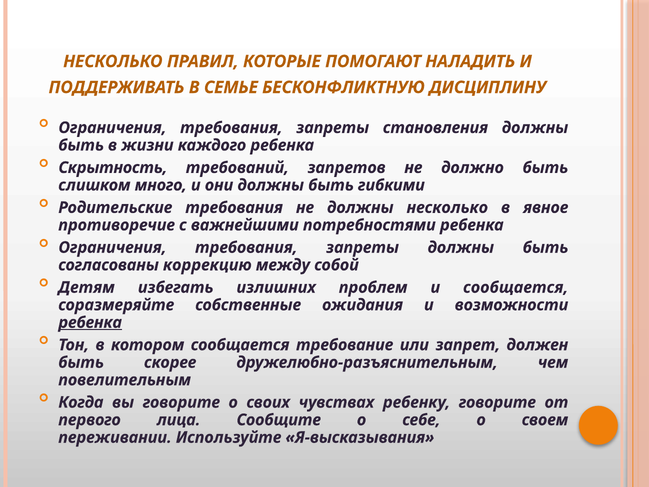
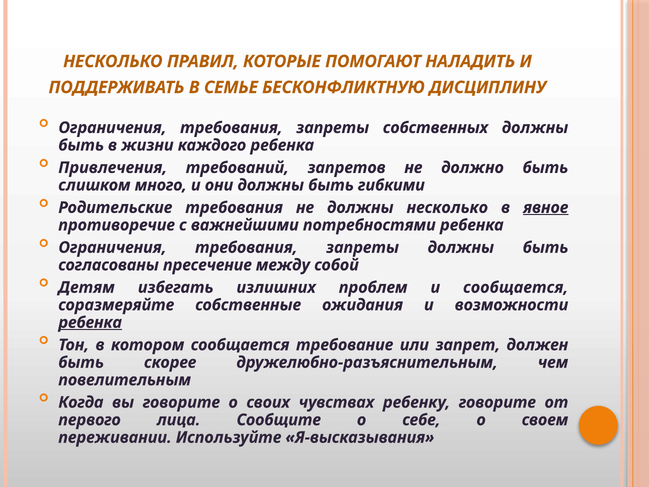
становления: становления -> собственных (435, 128)
Скрытность: Скрытность -> Привлечения (113, 168)
явное underline: none -> present (546, 207)
коррекцию: коррекцию -> пресечение (207, 265)
